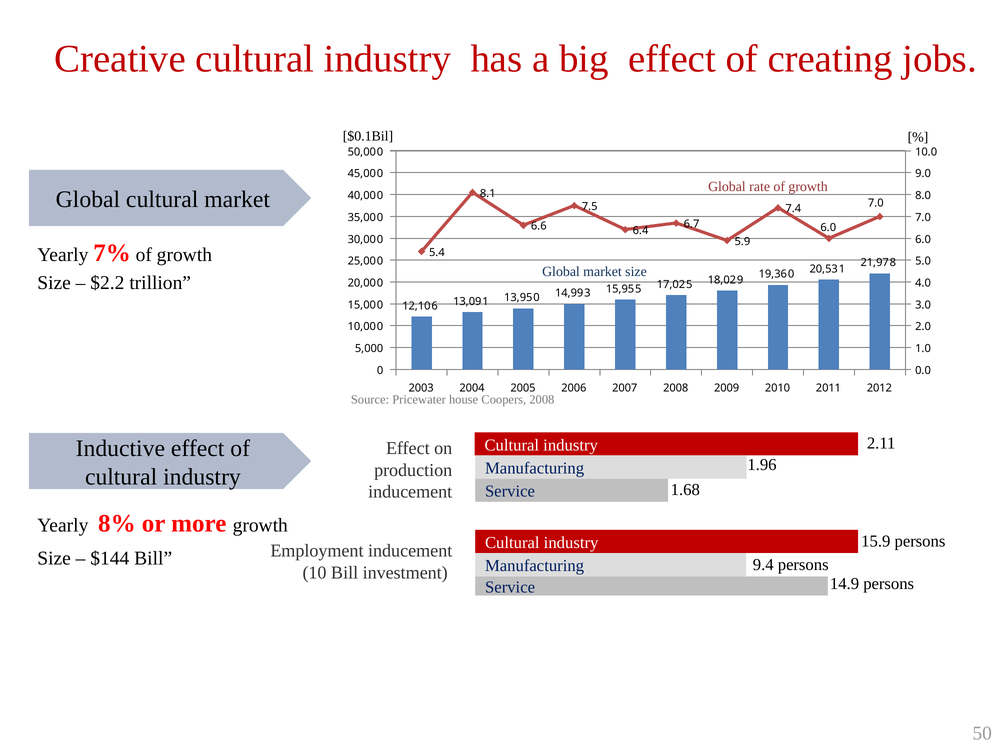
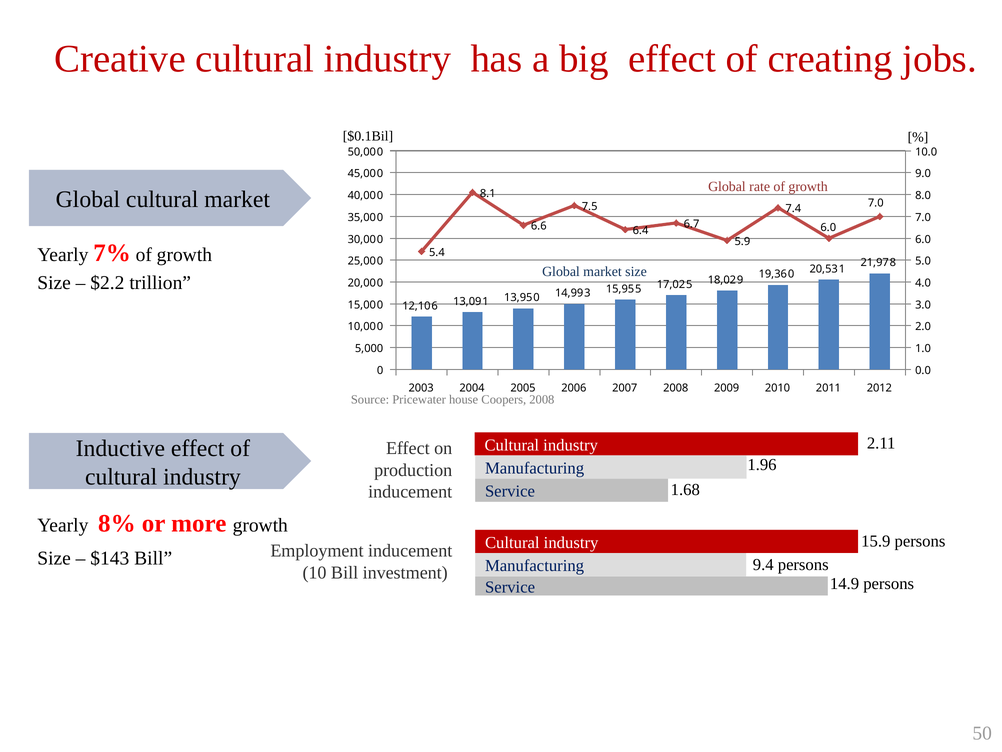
$144: $144 -> $143 (110, 558)
